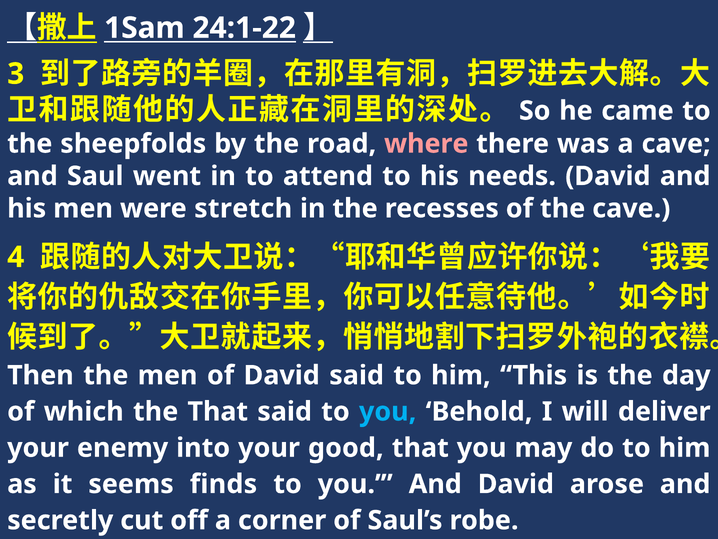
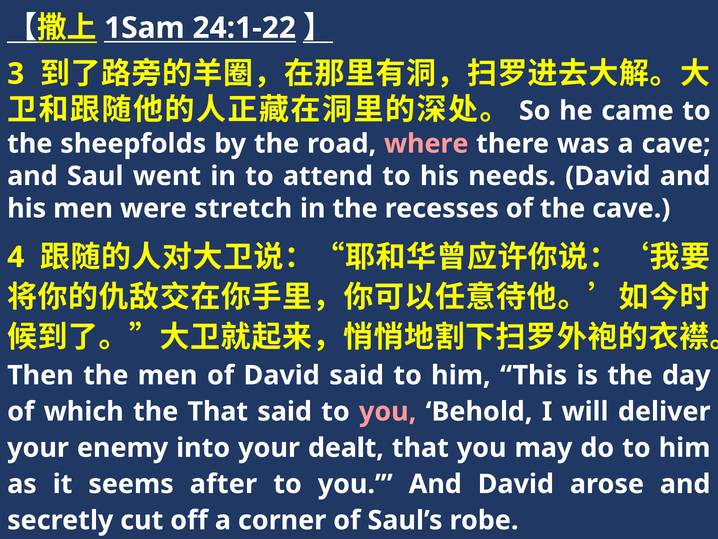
you colour: light blue -> pink (388, 411)
good: good -> dealt (346, 447)
finds: finds -> after (223, 484)
